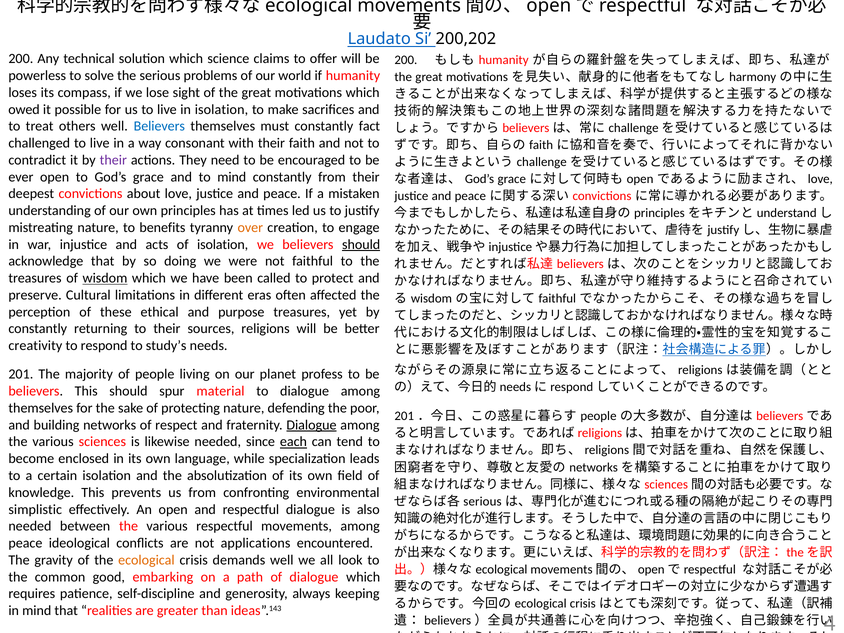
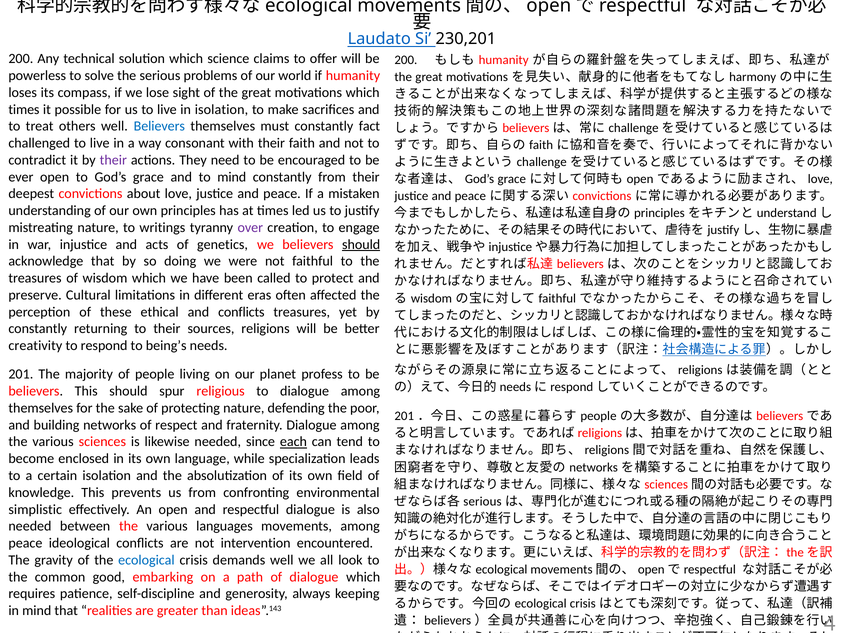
200,202: 200,202 -> 230,201 (466, 39)
owed: owed -> times (24, 109)
benefits: benefits -> writings (162, 228)
over colour: orange -> purple (250, 228)
of isolation: isolation -> genetics (223, 244)
wisdom underline: present -> none (105, 278)
and purpose: purpose -> conflicts (241, 312)
study’s: study’s -> being’s (166, 346)
material: material -> religious (221, 391)
Dialogue underline: present -> none (311, 425)
various respectful: respectful -> languages (224, 526)
applications: applications -> intervention (256, 543)
ecological colour: orange -> blue (146, 560)
